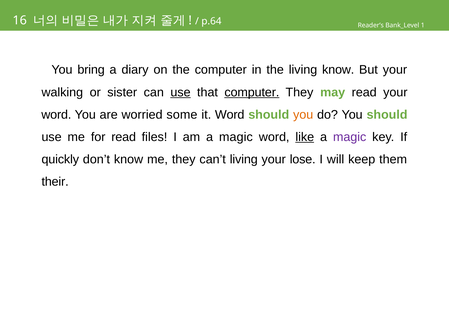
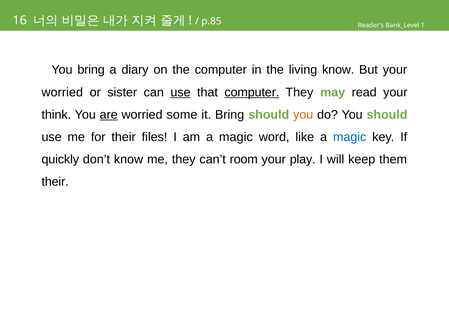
p.64: p.64 -> p.85 (211, 21)
walking: walking -> worried (62, 92)
word: word -> think (56, 115)
are underline: none -> present (109, 115)
it Word: Word -> Bring (230, 115)
for read: read -> their (124, 137)
like underline: present -> none (305, 137)
magic colour: purple -> blue (350, 137)
can’t living: living -> room (244, 160)
lose: lose -> play (303, 160)
